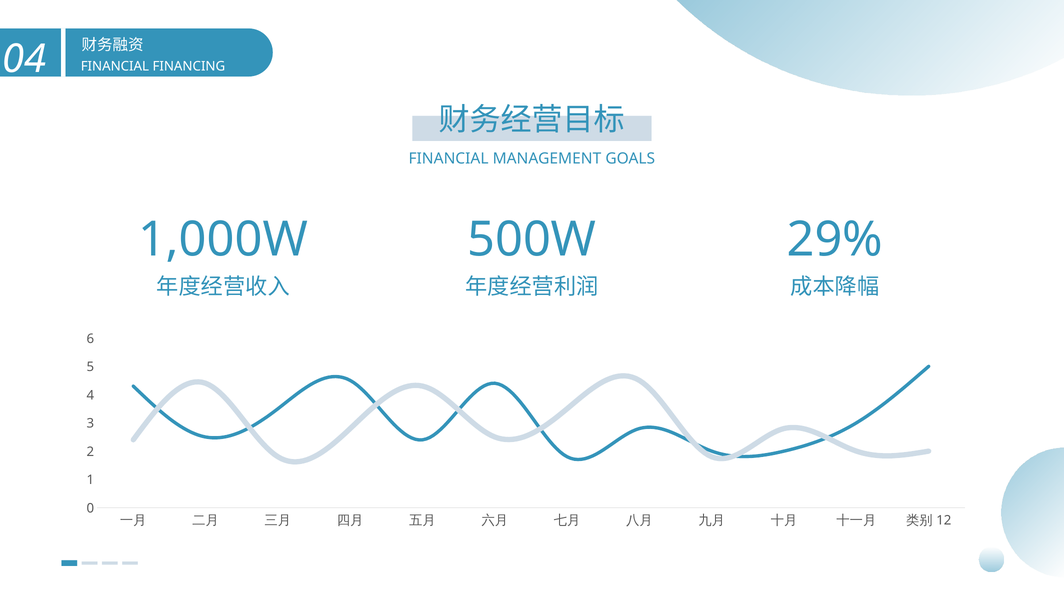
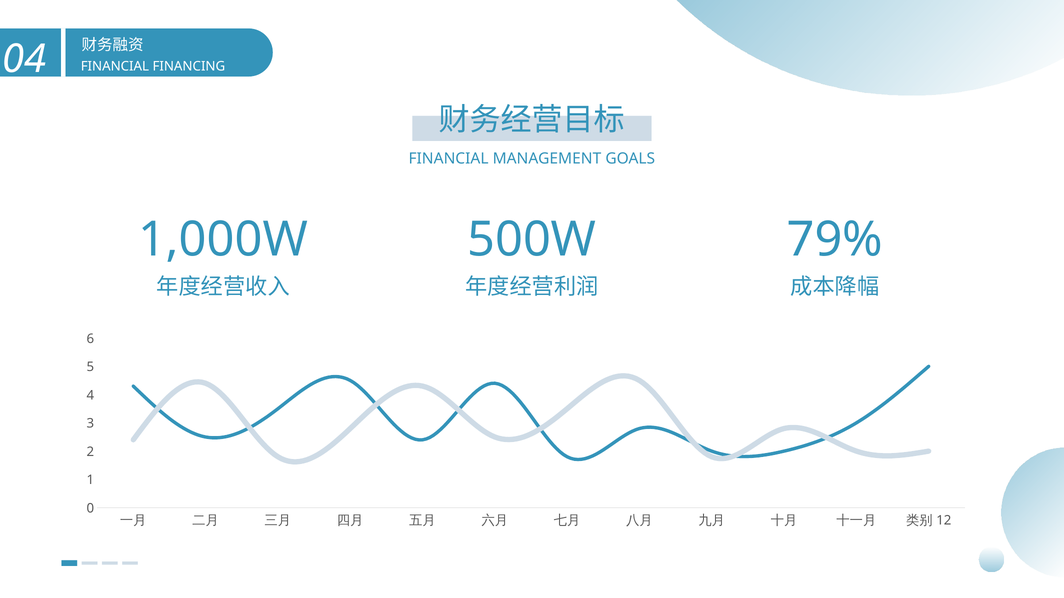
29%: 29% -> 79% (835, 240)
